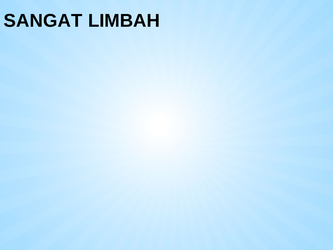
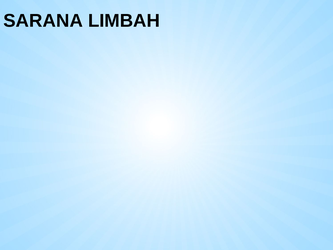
SANGAT: SANGAT -> SARANA (43, 21)
